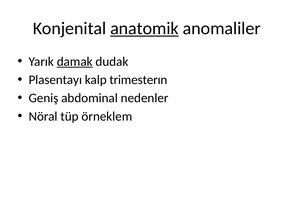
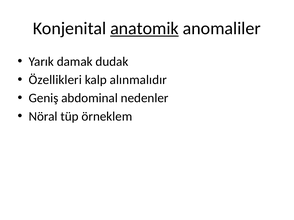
damak underline: present -> none (75, 62)
Plasentayı: Plasentayı -> Özellikleri (55, 80)
trimesterın: trimesterın -> alınmalıdır (138, 80)
